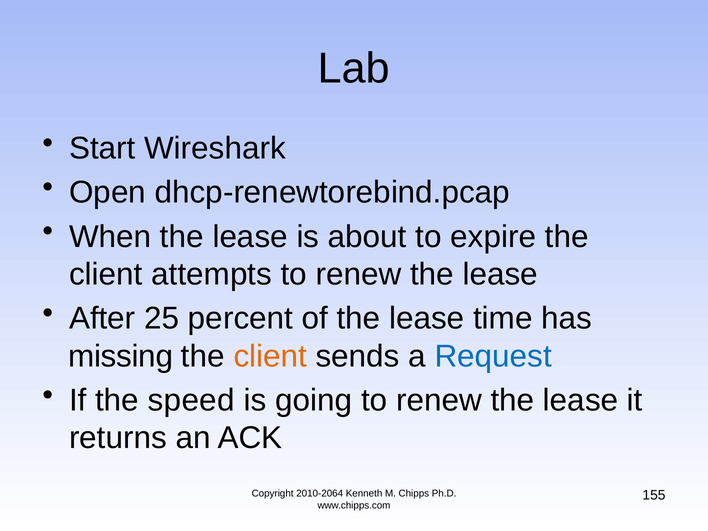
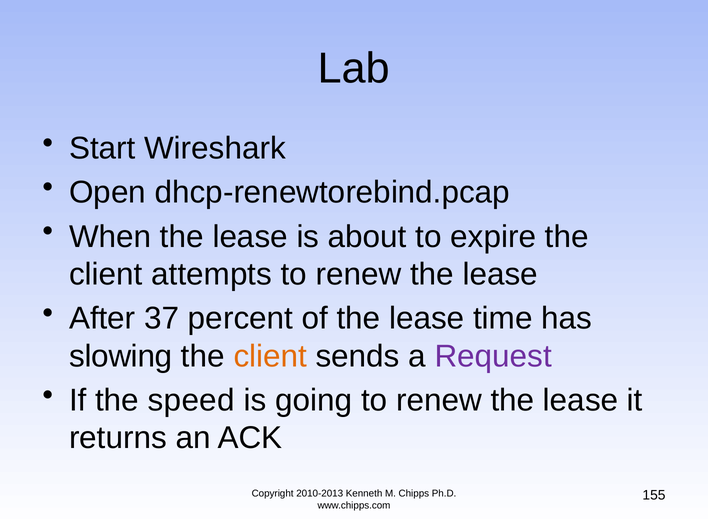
25: 25 -> 37 (162, 319)
missing: missing -> slowing (121, 356)
Request colour: blue -> purple (493, 356)
2010-2064: 2010-2064 -> 2010-2013 (320, 494)
